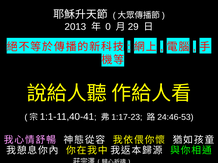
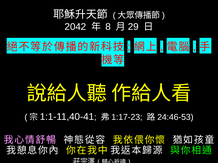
2013: 2013 -> 2042 (75, 27)
0: 0 -> 8 (108, 27)
